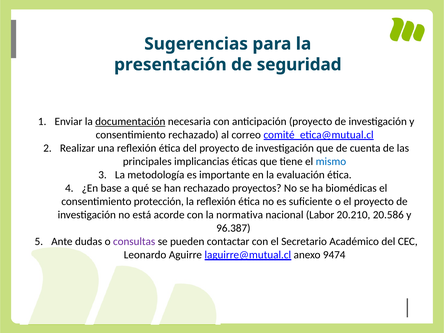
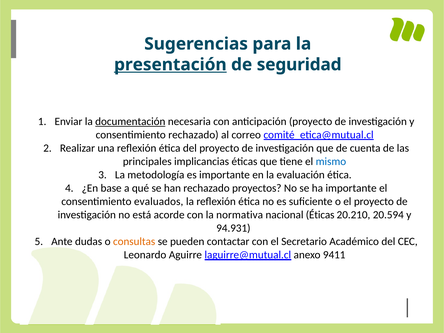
presentación underline: none -> present (170, 65)
ha biomédicas: biomédicas -> importante (351, 188)
protección: protección -> evaluados (159, 202)
nacional Labor: Labor -> Éticas (320, 215)
20.586: 20.586 -> 20.594 (388, 215)
96.387: 96.387 -> 94.931 (233, 228)
consultas colour: purple -> orange (134, 242)
9474: 9474 -> 9411 (334, 255)
